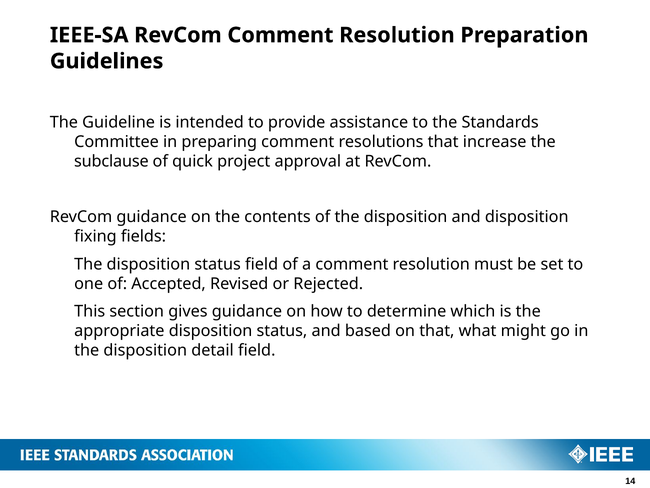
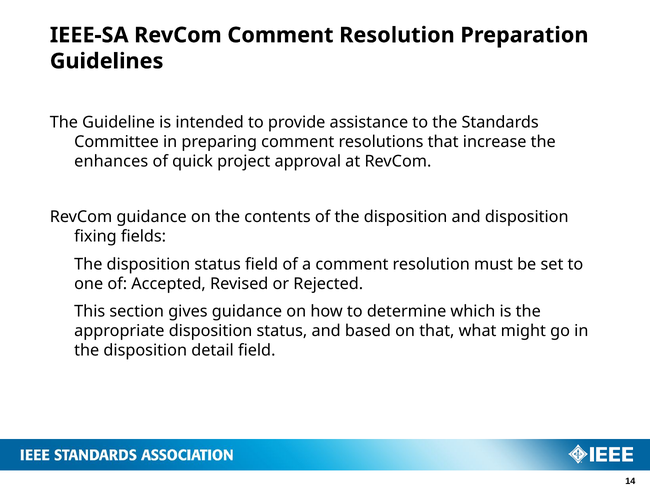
subclause: subclause -> enhances (111, 161)
